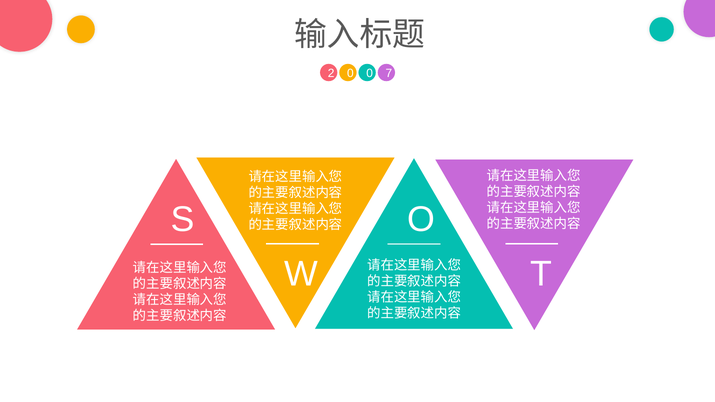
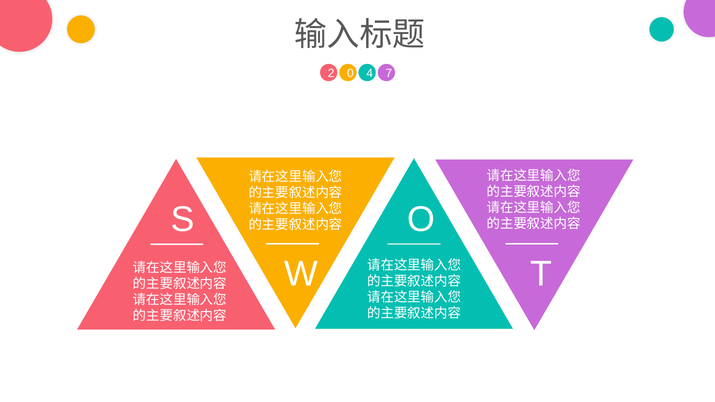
0 0: 0 -> 4 (370, 73)
